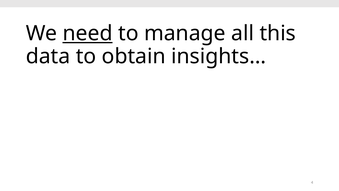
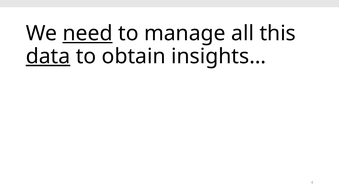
data underline: none -> present (48, 56)
